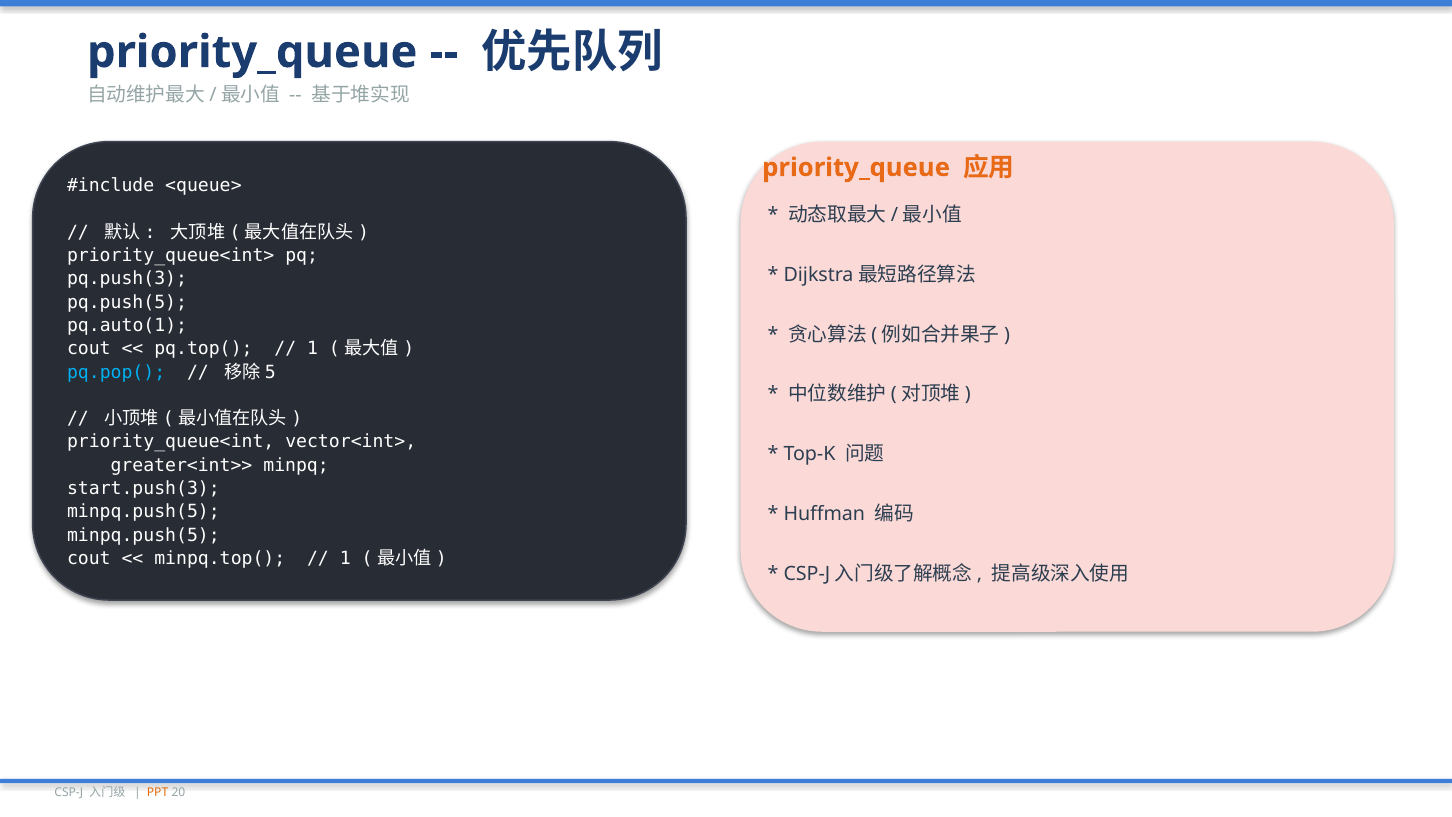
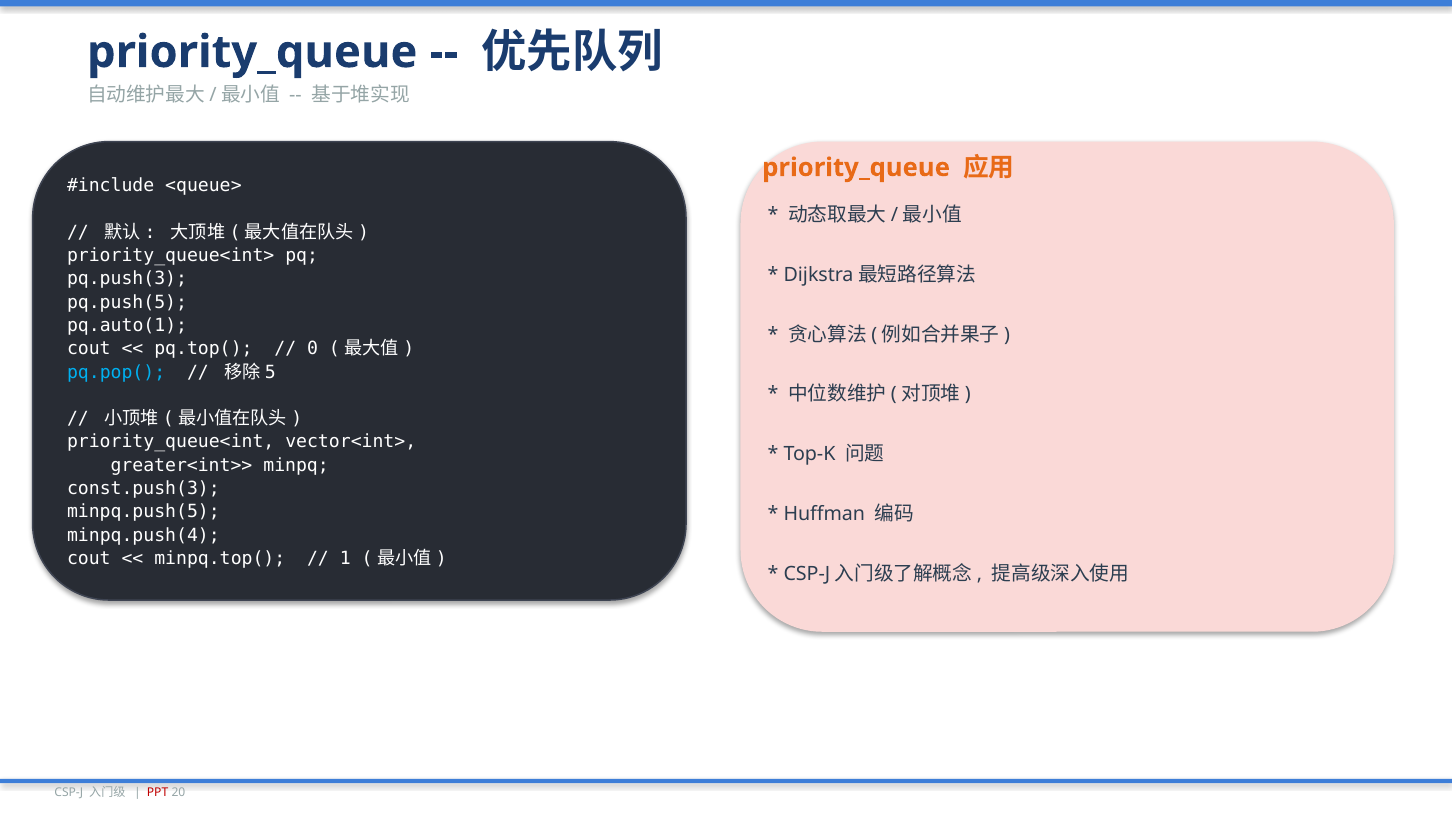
1: 1 -> 0 (313, 349)
start.push(3: start.push(3 -> const.push(3 (143, 488)
minpq.push(5: minpq.push(5 -> minpq.push(4 (143, 535)
PPT colour: orange -> red (158, 792)
